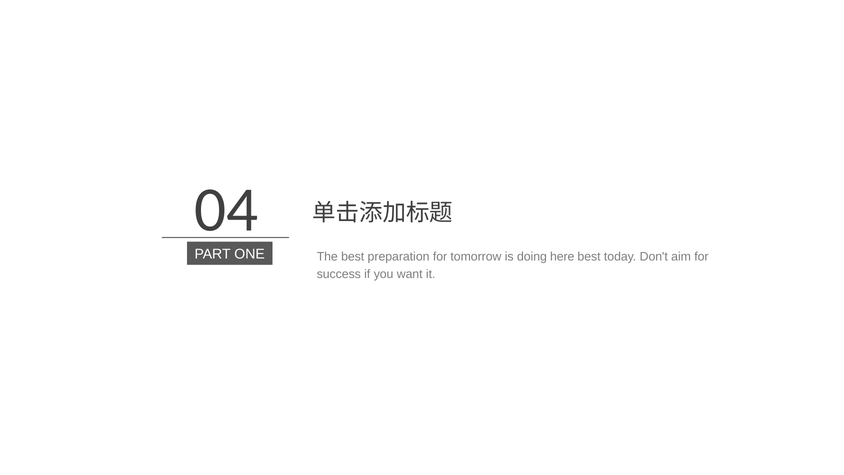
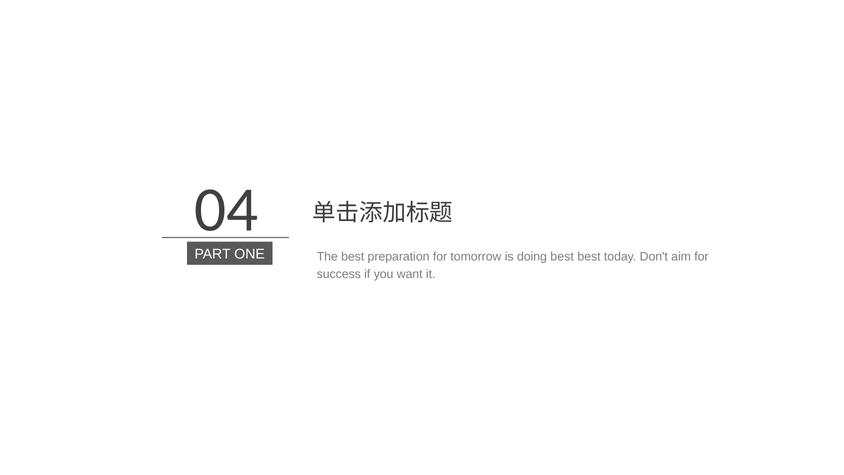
doing here: here -> best (562, 257)
